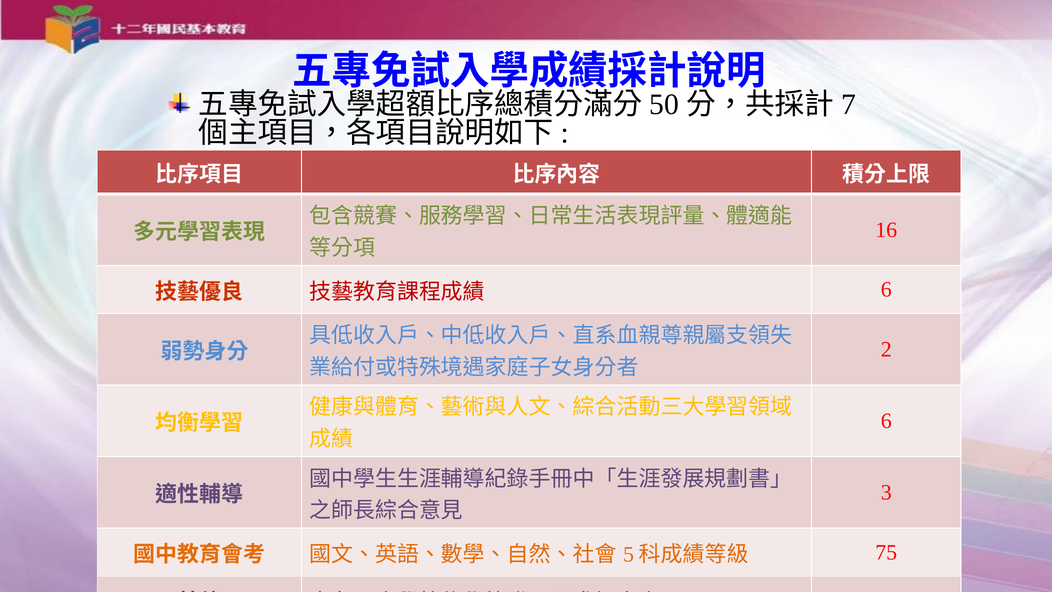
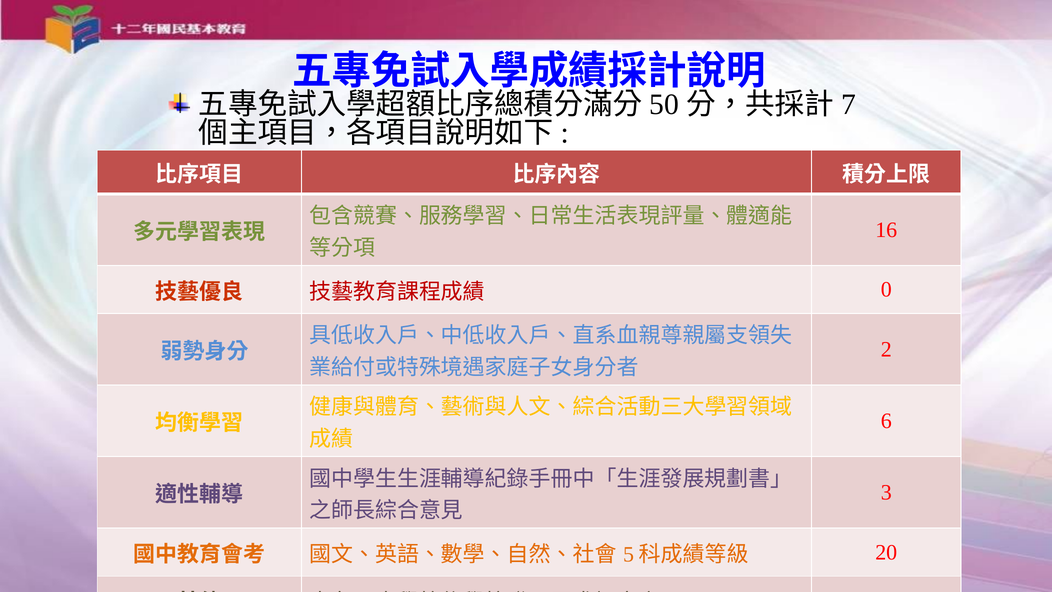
6: 6 -> 0 (886, 290)
75: 75 -> 20 (886, 552)
